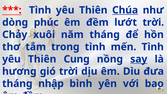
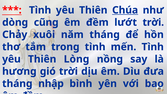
phúc: phúc -> cũng (46, 22)
Cung: Cung -> Lòng (77, 59)
say underline: present -> none (139, 59)
